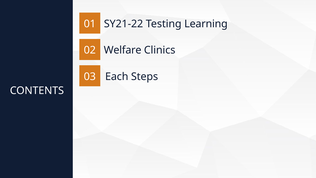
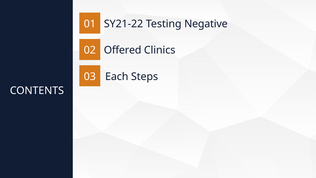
Learning: Learning -> Negative (206, 24)
Welfare: Welfare -> Offered (123, 50)
